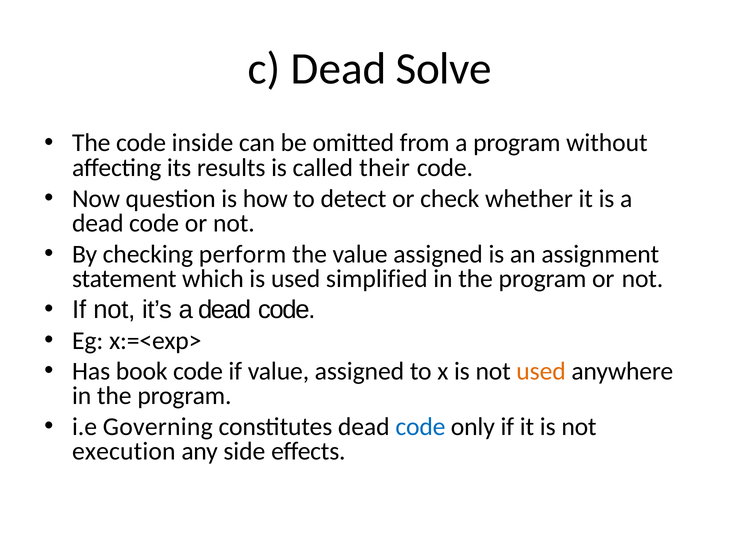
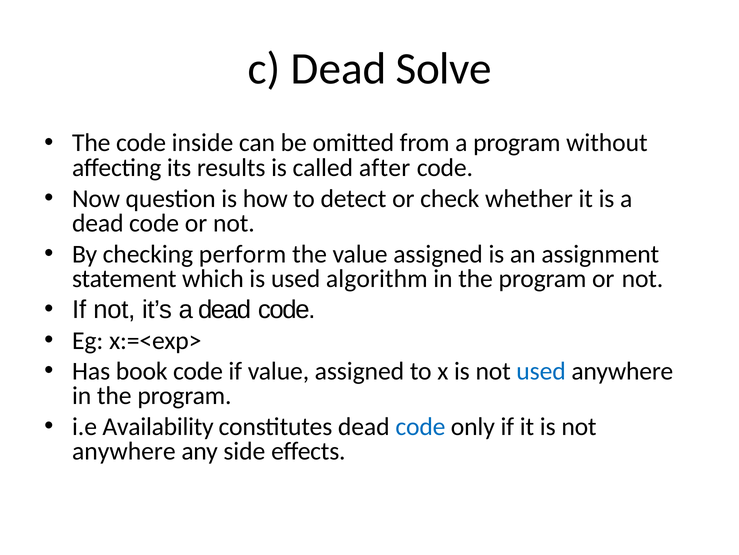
their: their -> after (385, 167)
simplified: simplified -> algorithm (377, 278)
used colour: orange -> blue (541, 371)
Governing: Governing -> Availability (158, 426)
execution: execution -> anywhere (124, 451)
